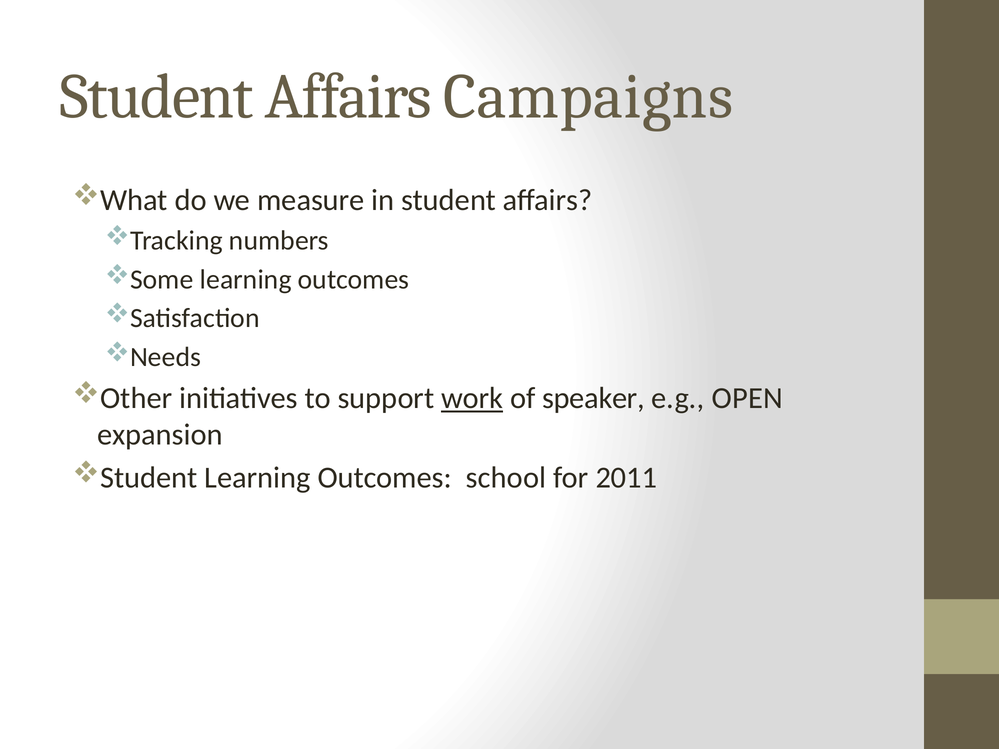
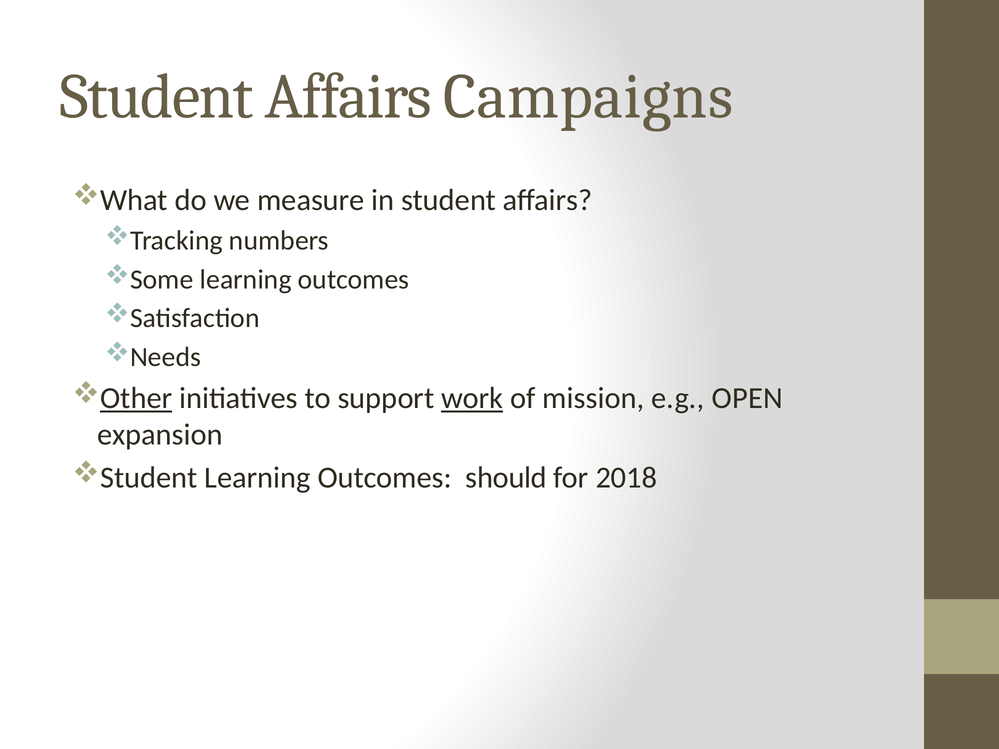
Other underline: none -> present (136, 398)
speaker: speaker -> mission (593, 398)
school: school -> should (506, 478)
2011: 2011 -> 2018 (626, 478)
